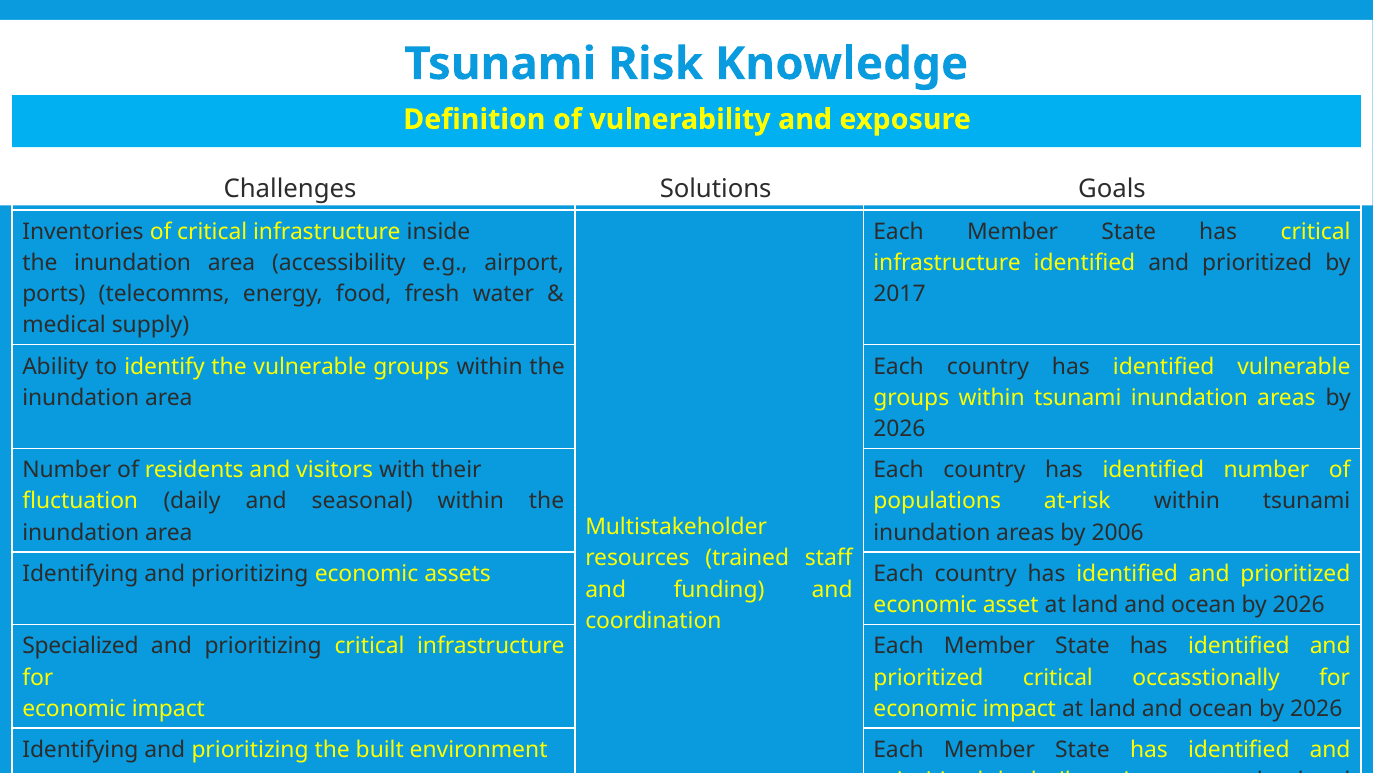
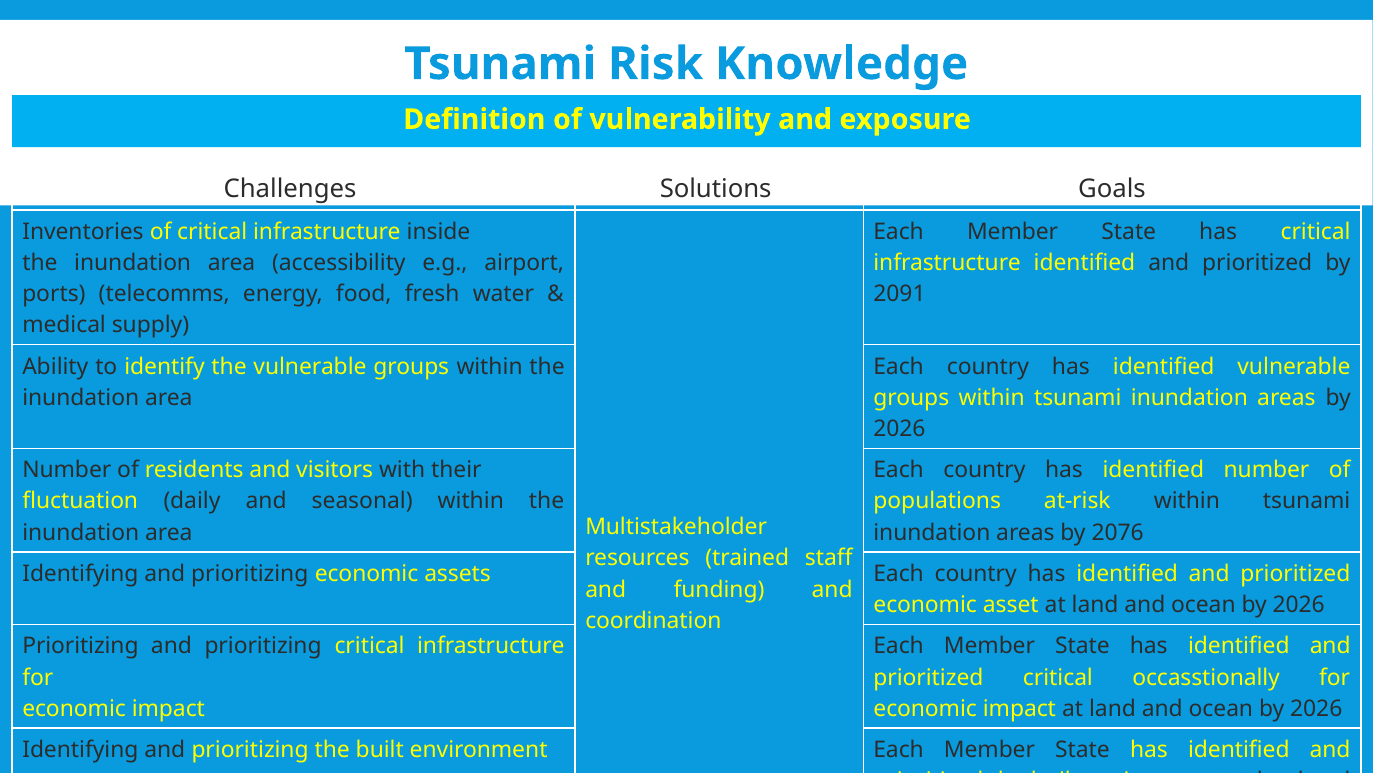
2017: 2017 -> 2091 (900, 294)
2006: 2006 -> 2076 (1118, 532)
Specialized: Specialized -> Prioritizing (80, 646)
